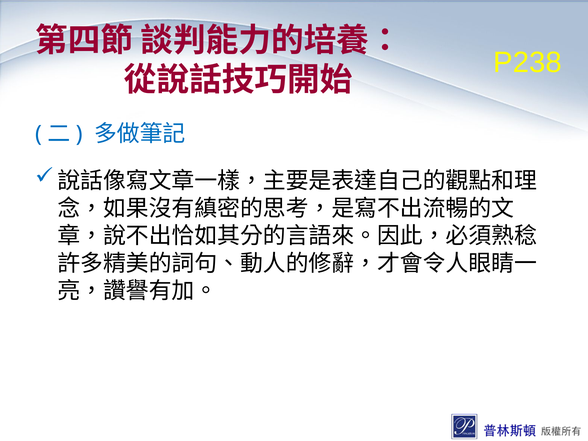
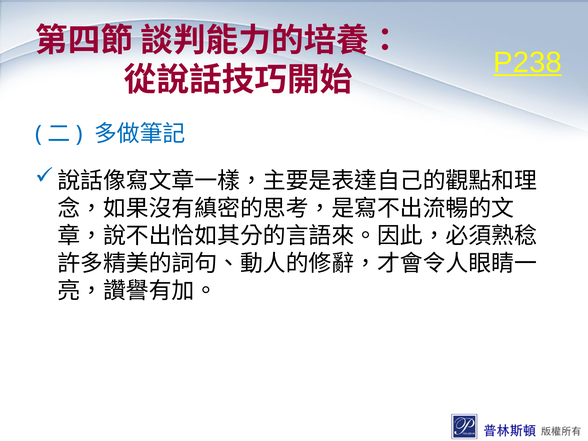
P238 underline: none -> present (528, 63)
